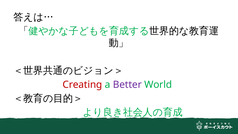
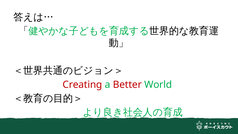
Better colour: purple -> red (127, 85)
